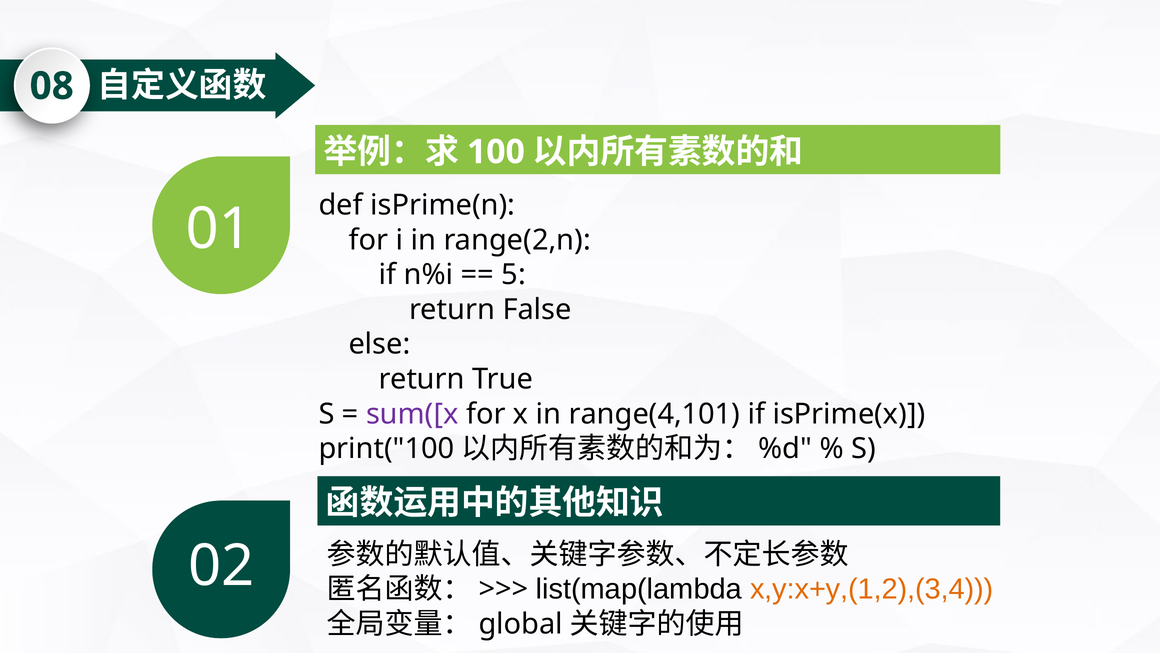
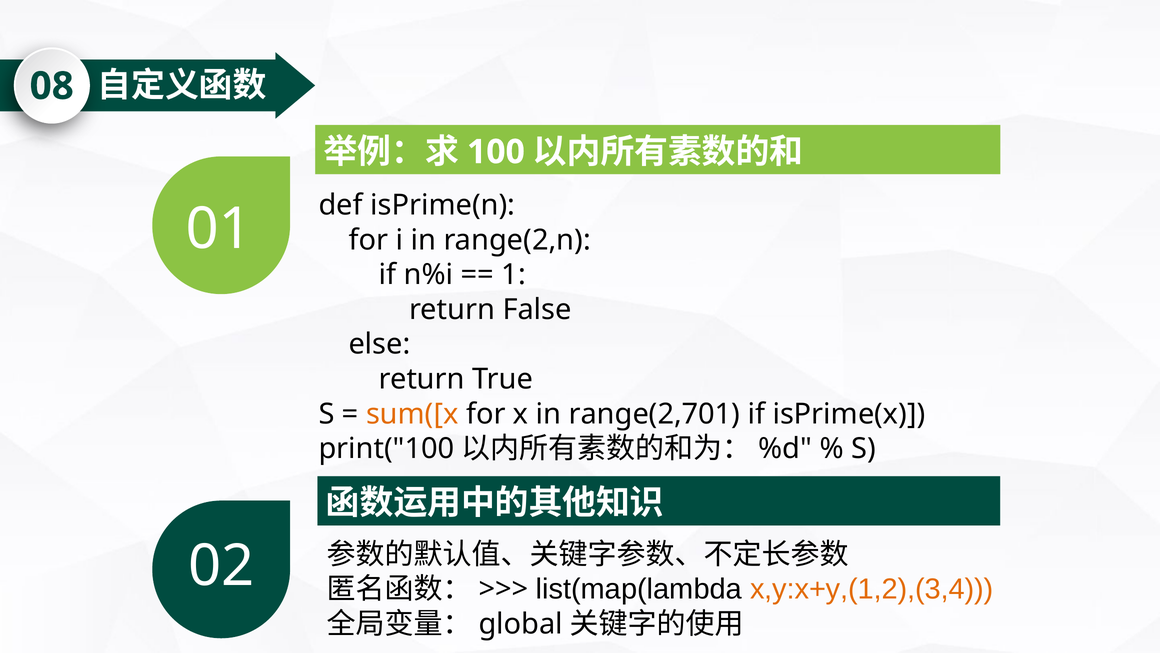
5: 5 -> 1 (514, 275)
sum([x colour: purple -> orange (412, 414)
range(4,101: range(4,101 -> range(2,701 (654, 414)
